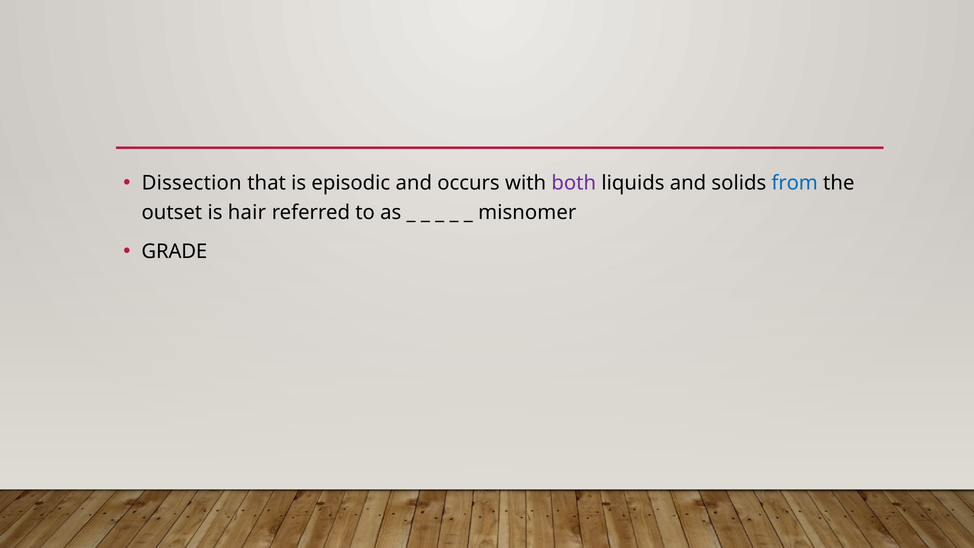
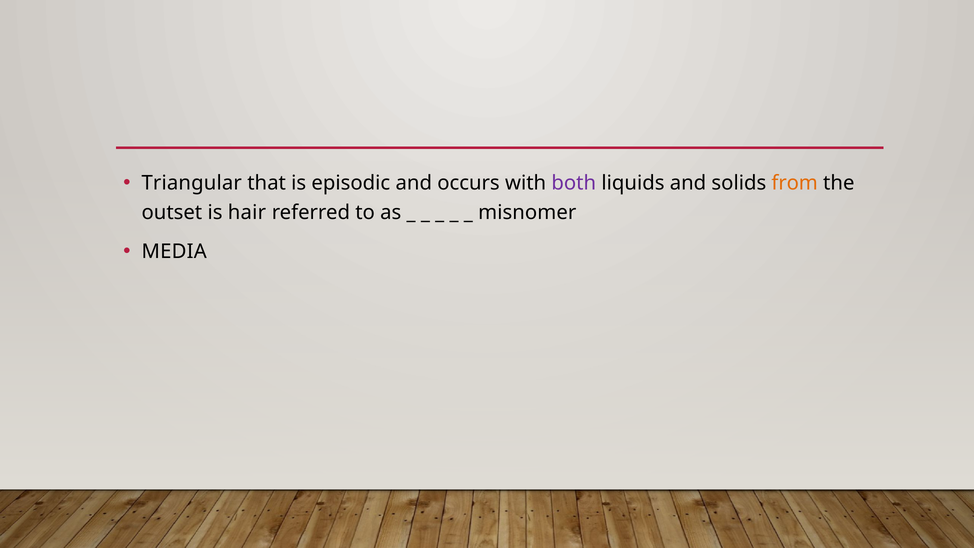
Dissection: Dissection -> Triangular (192, 183)
from colour: blue -> orange (795, 183)
GRADE: GRADE -> MEDIA (174, 252)
